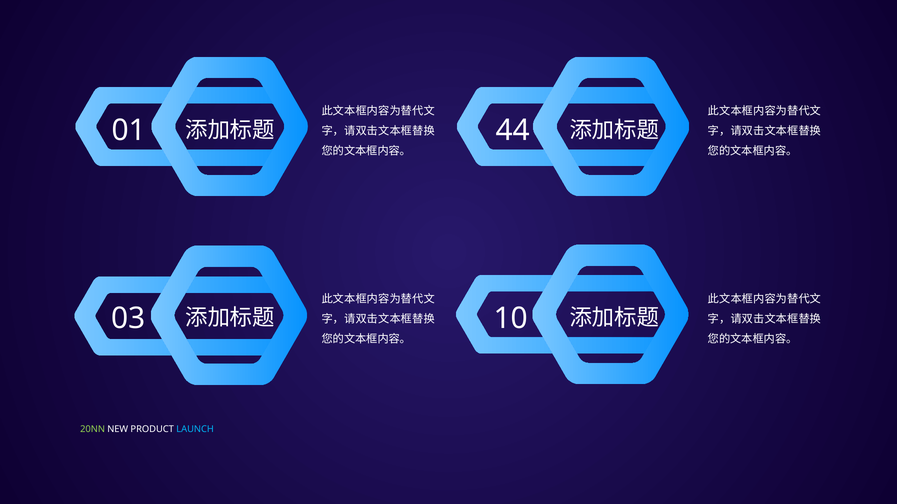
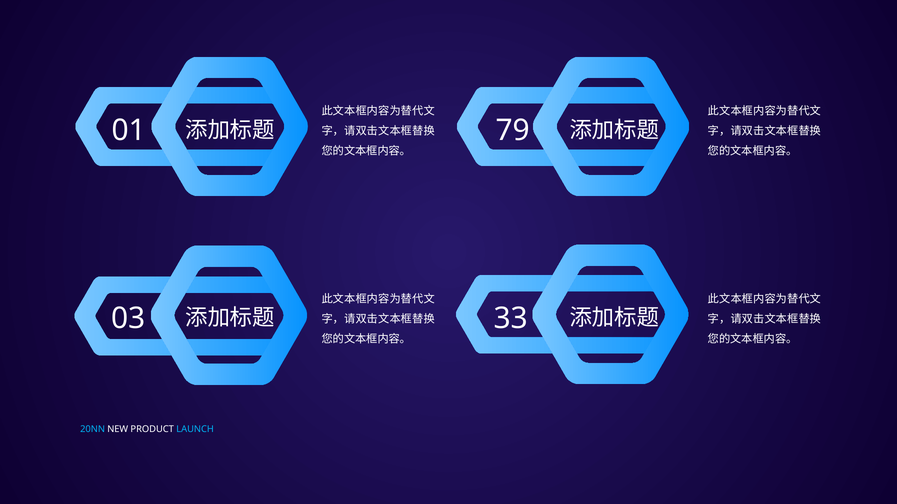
44: 44 -> 79 (513, 131)
10: 10 -> 33 (511, 319)
20NN colour: light green -> light blue (93, 430)
